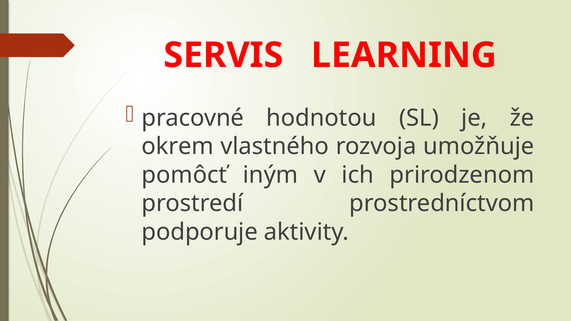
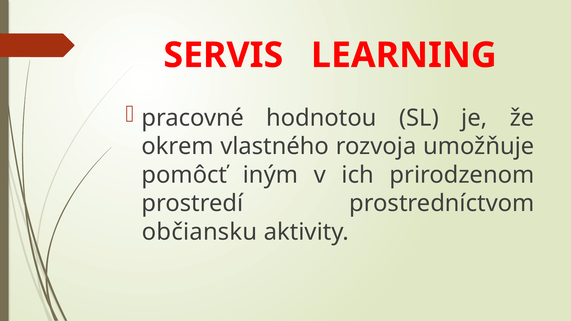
podporuje: podporuje -> občiansku (200, 232)
